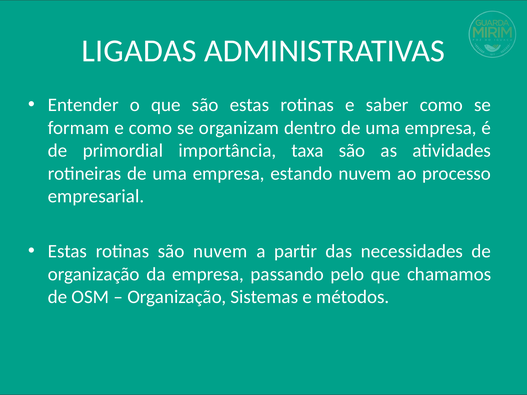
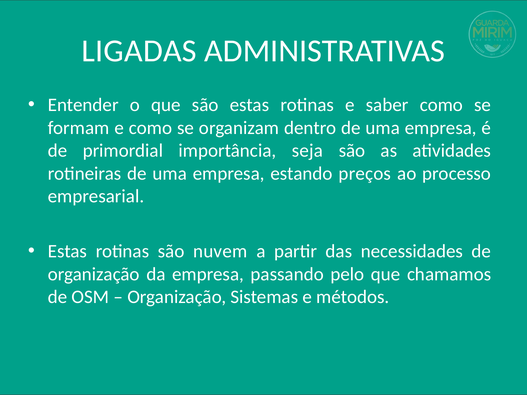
taxa: taxa -> seja (307, 151)
estando nuvem: nuvem -> preços (365, 174)
